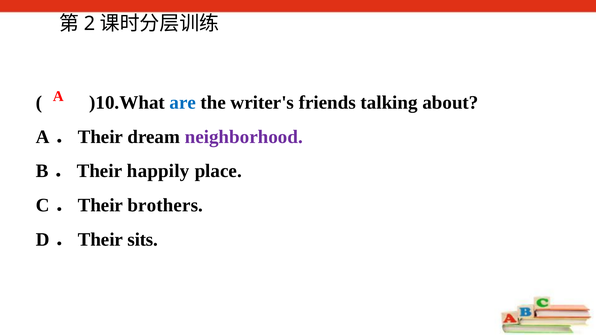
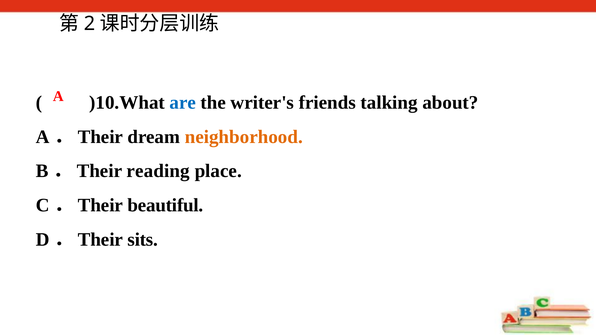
neighborhood colour: purple -> orange (244, 137)
happily: happily -> reading (158, 171)
brothers: brothers -> beautiful (165, 205)
